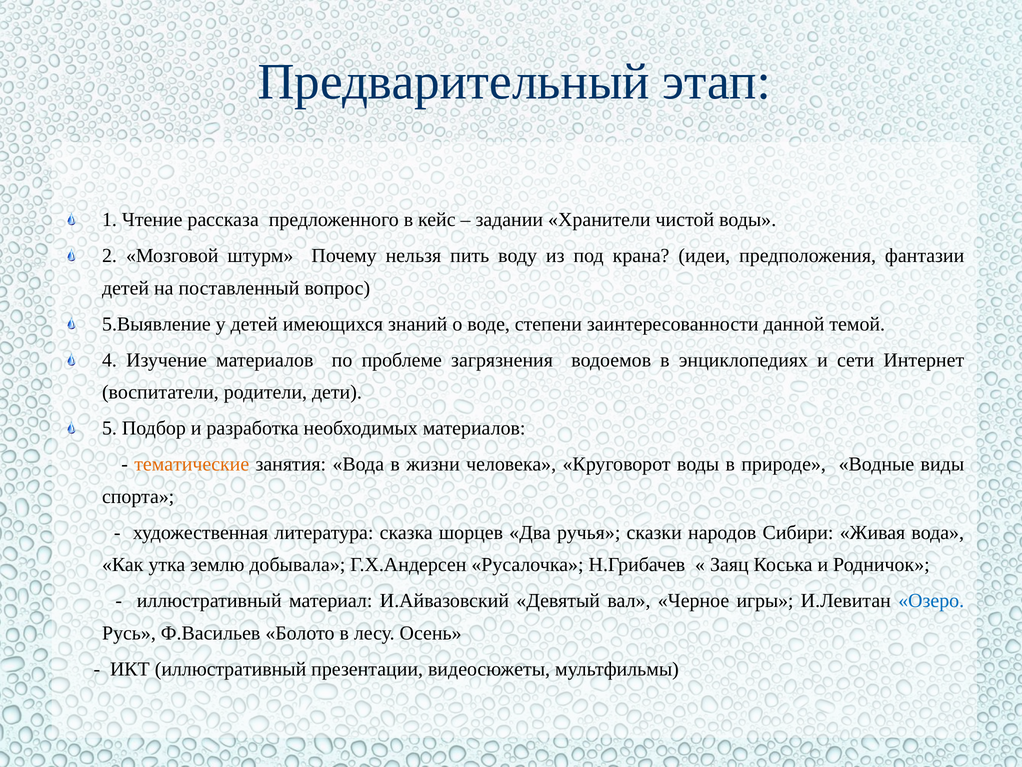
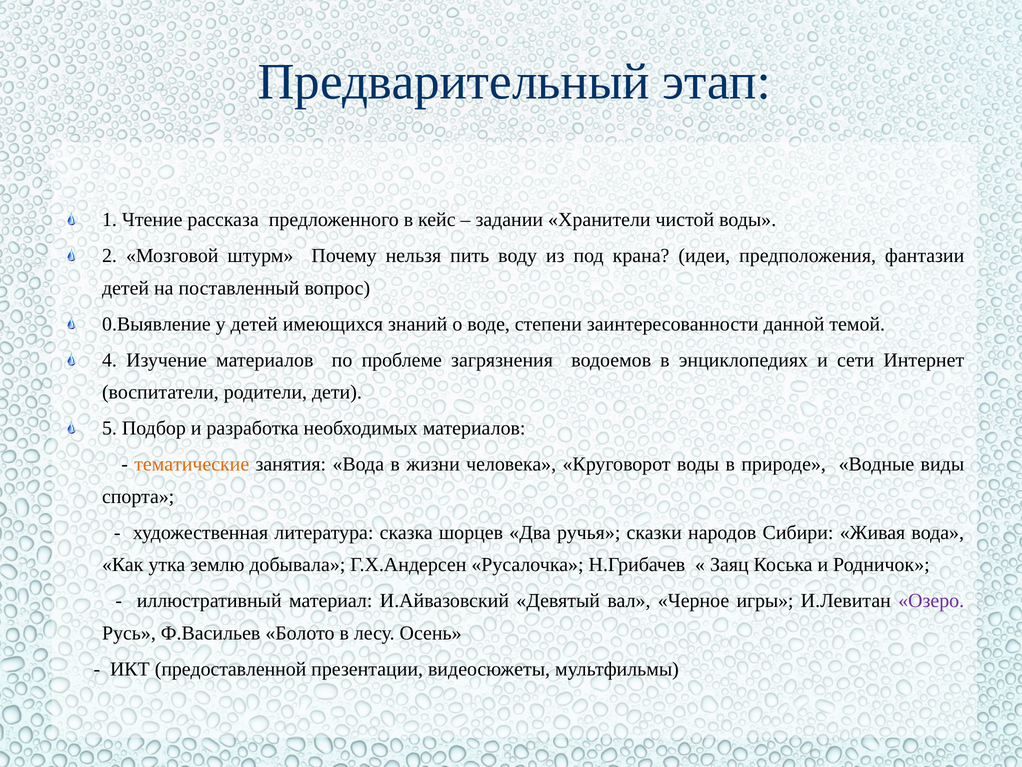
5.Выявление: 5.Выявление -> 0.Выявление (156, 324)
Озеро colour: blue -> purple (931, 600)
ИКТ иллюстративный: иллюстративный -> предоставленной (231, 669)
